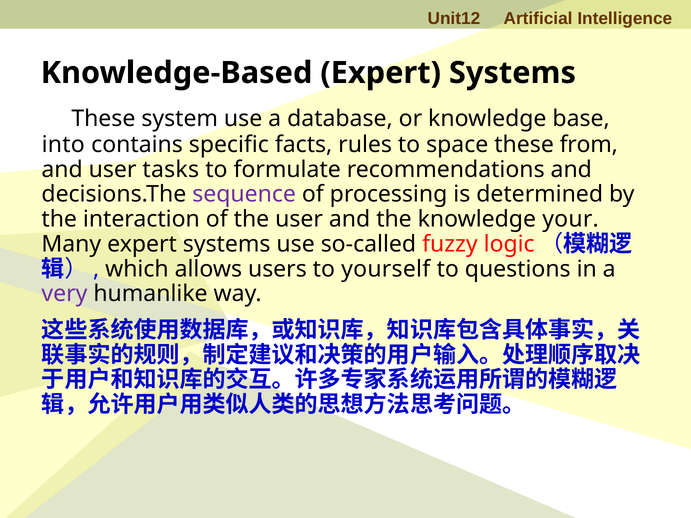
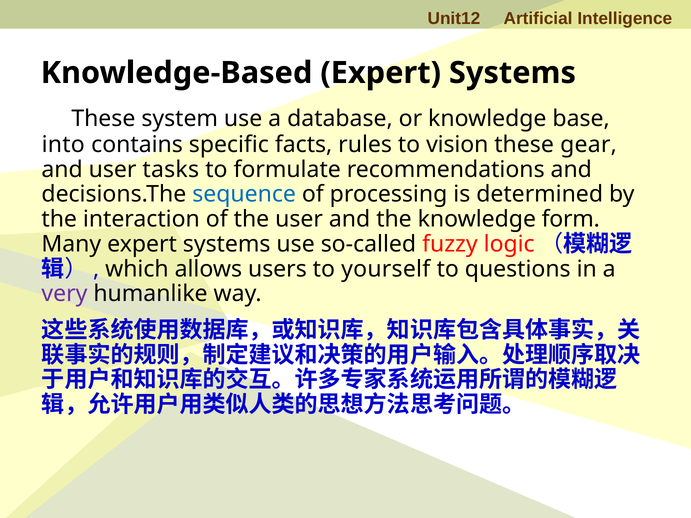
space: space -> vision (457, 145)
from: from -> gear (588, 145)
sequence colour: purple -> blue (244, 194)
your: your -> form (571, 219)
